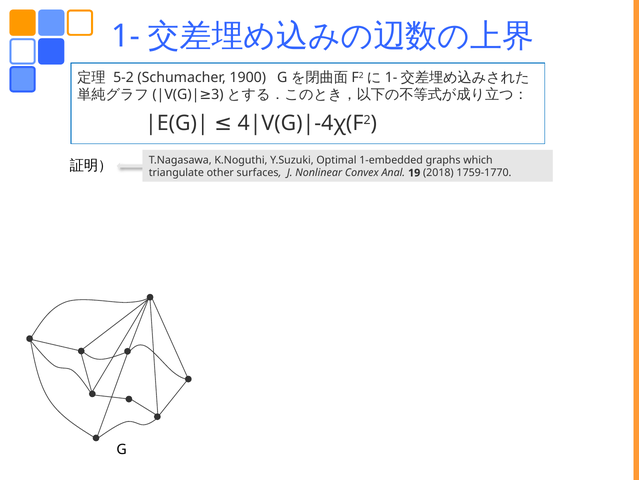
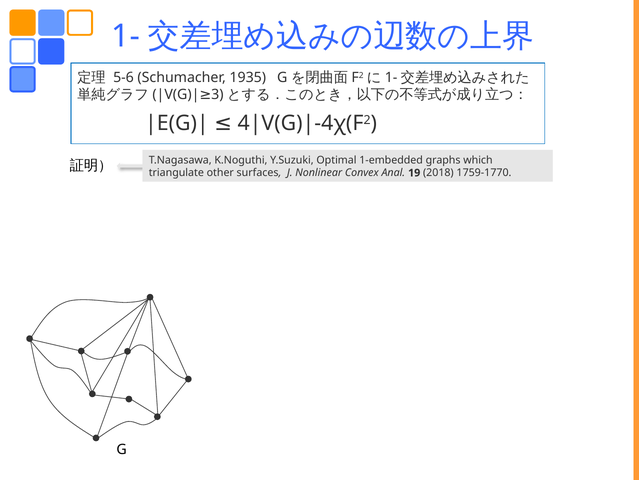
5-2: 5-2 -> 5-6 (123, 78)
1900: 1900 -> 1935 (248, 78)
